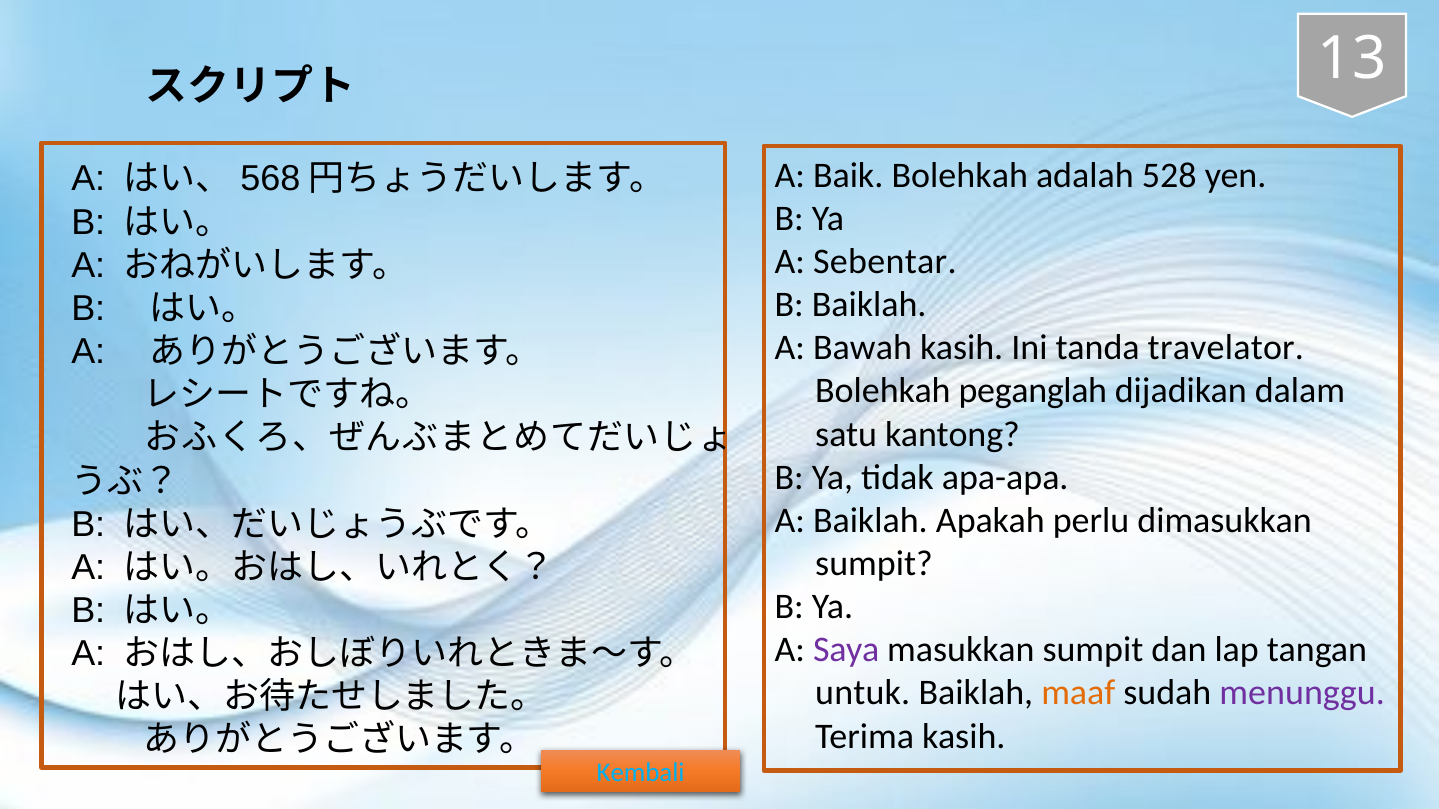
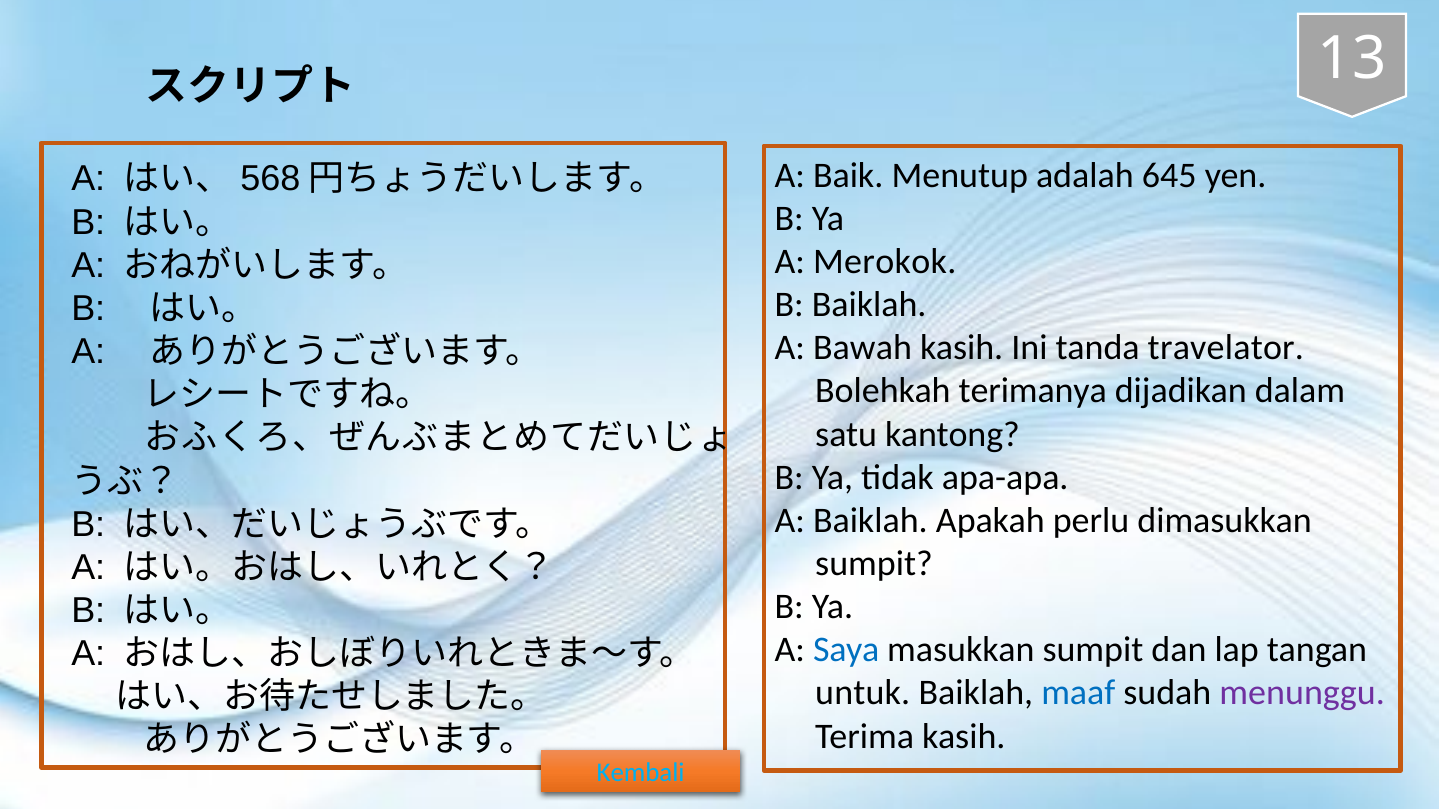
Baik Bolehkah: Bolehkah -> Menutup (960, 175)
528: 528 -> 645 (1169, 175)
Sebentar: Sebentar -> Merokok (885, 262)
peganglah: peganglah -> terimanya (1033, 391)
Saya colour: purple -> blue (846, 650)
maaf colour: orange -> blue (1078, 693)
